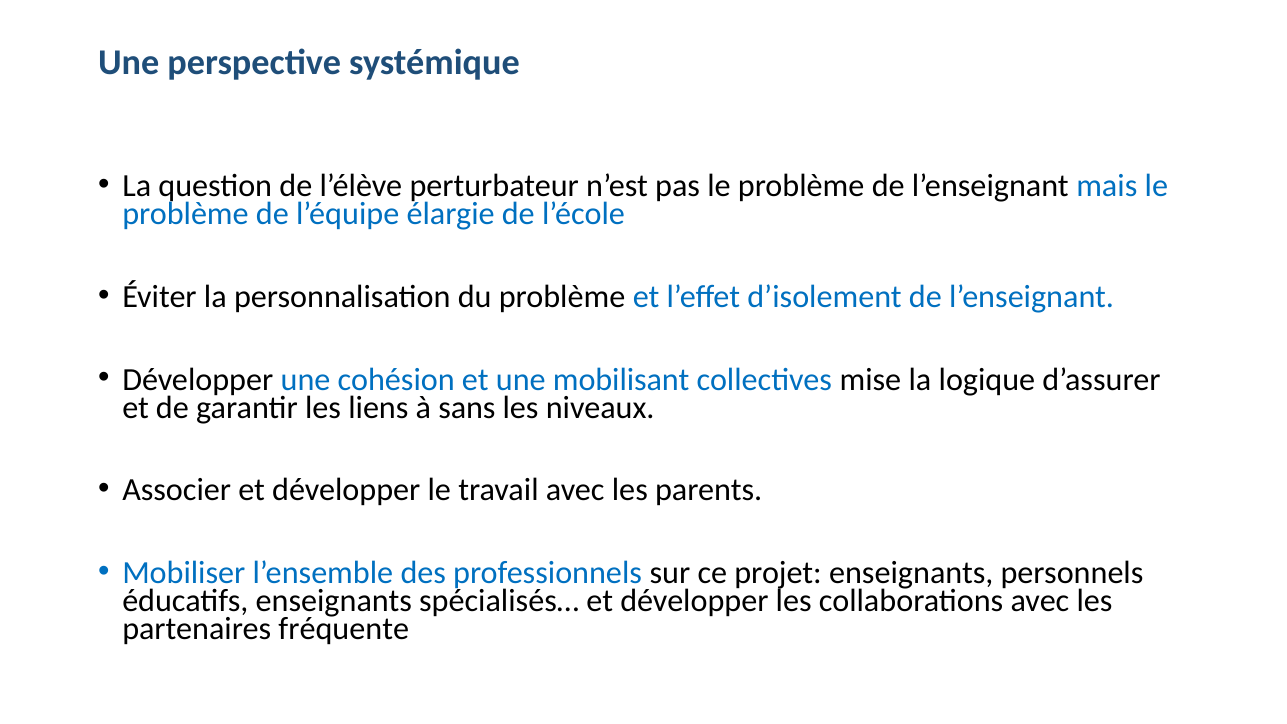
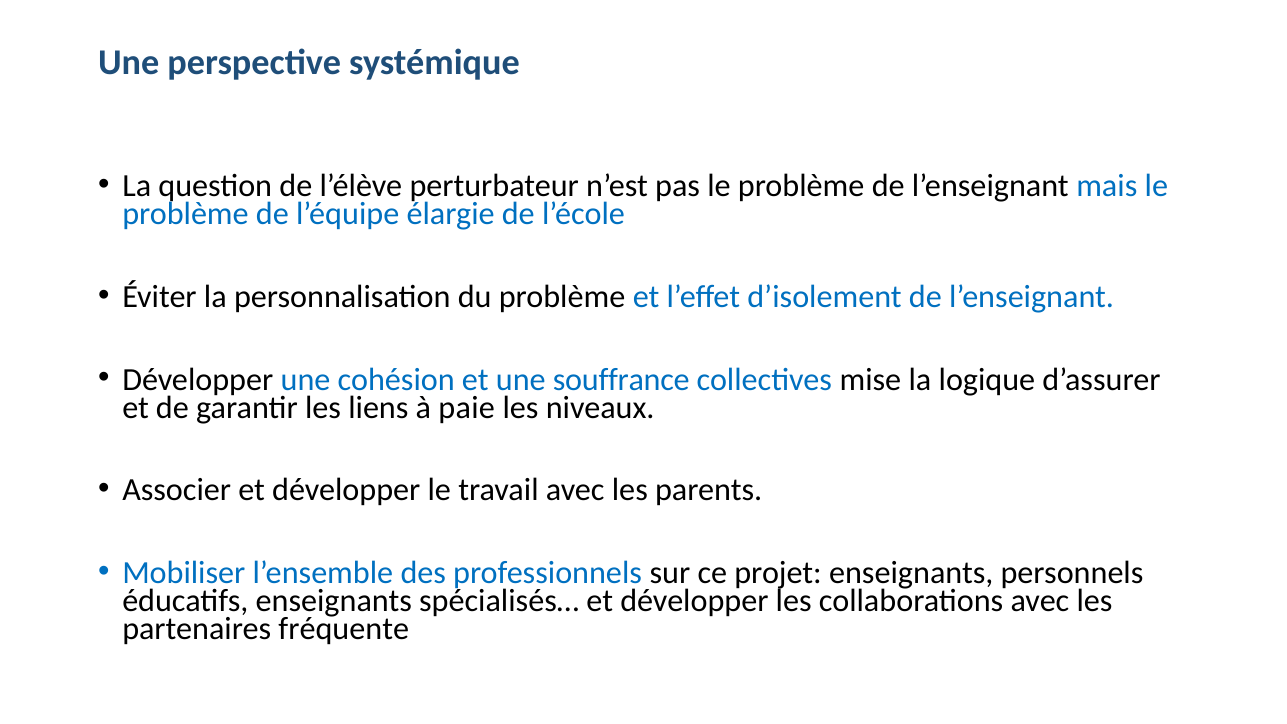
mobilisant: mobilisant -> souffrance (621, 380)
sans: sans -> paie (467, 407)
